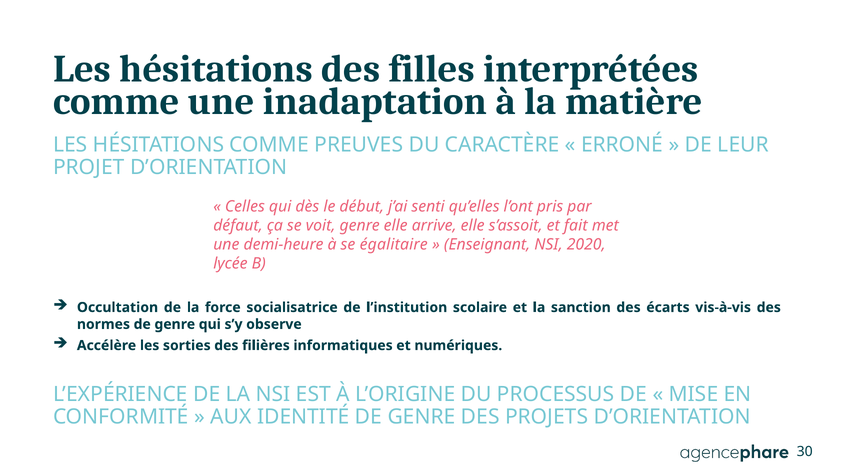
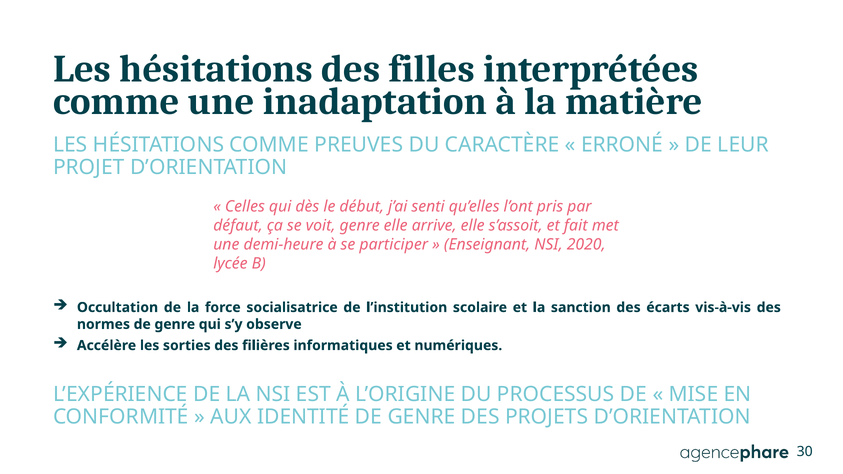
égalitaire: égalitaire -> participer (394, 244)
